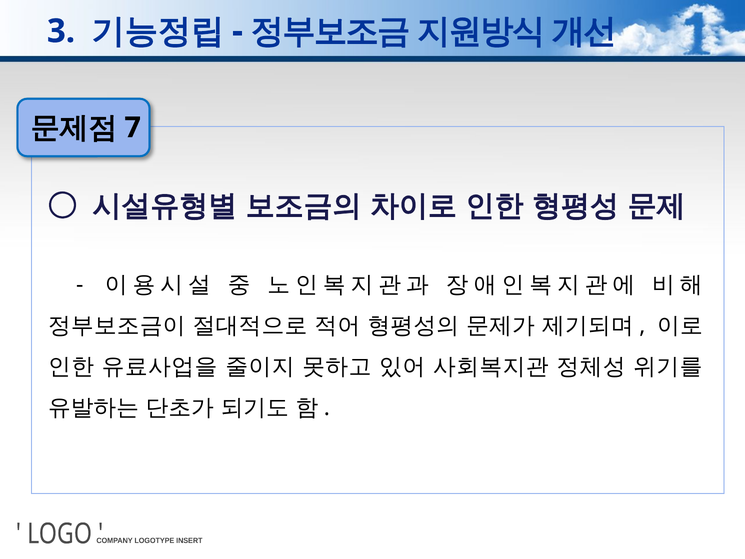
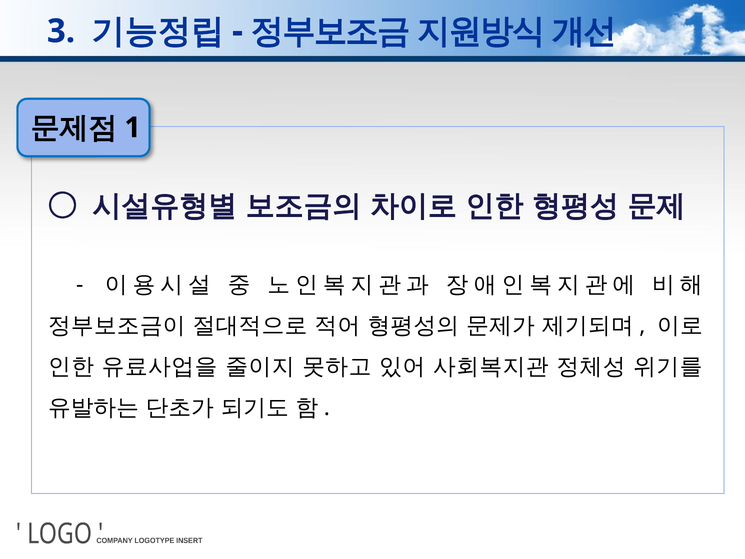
7: 7 -> 1 (133, 128)
